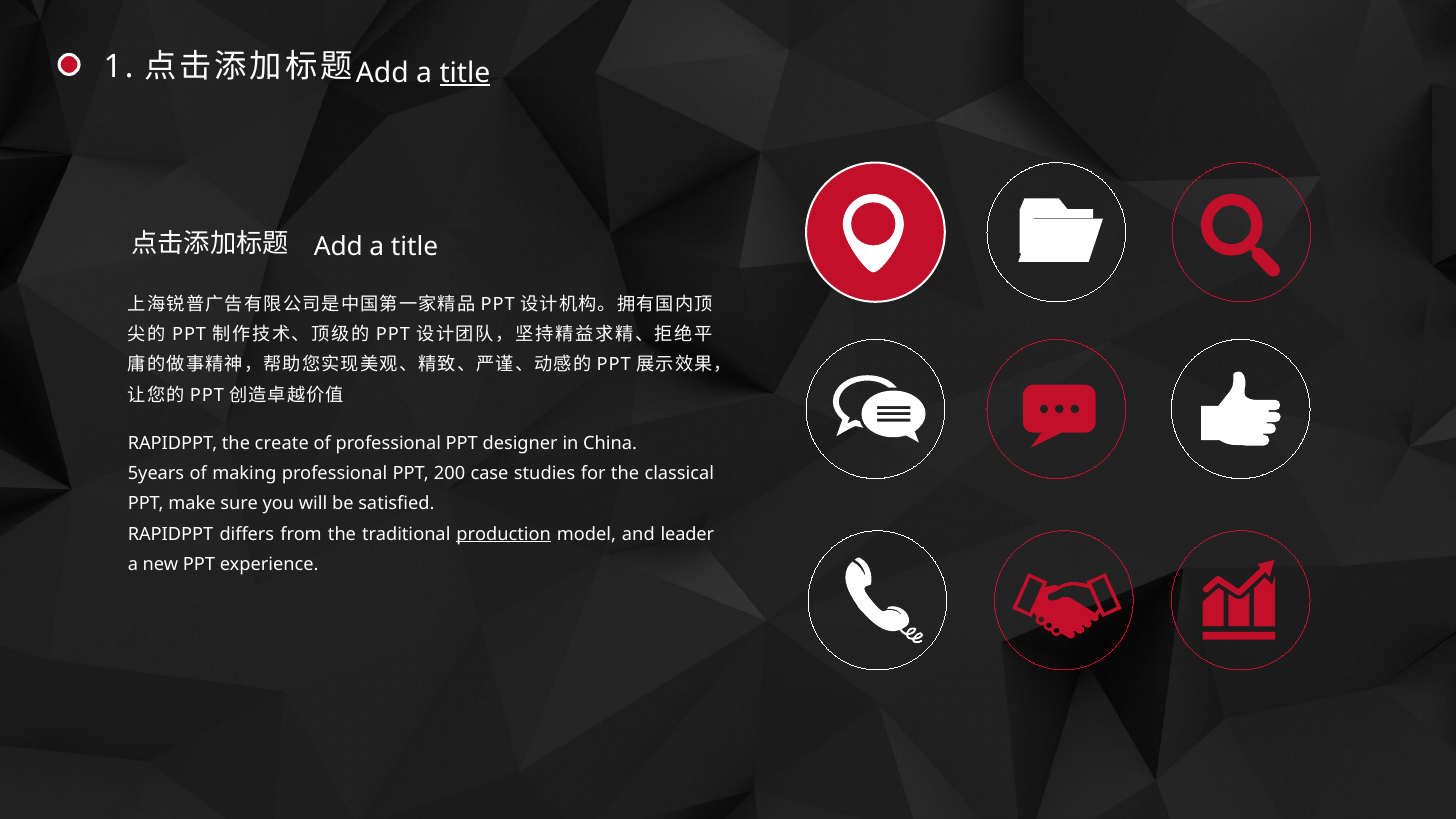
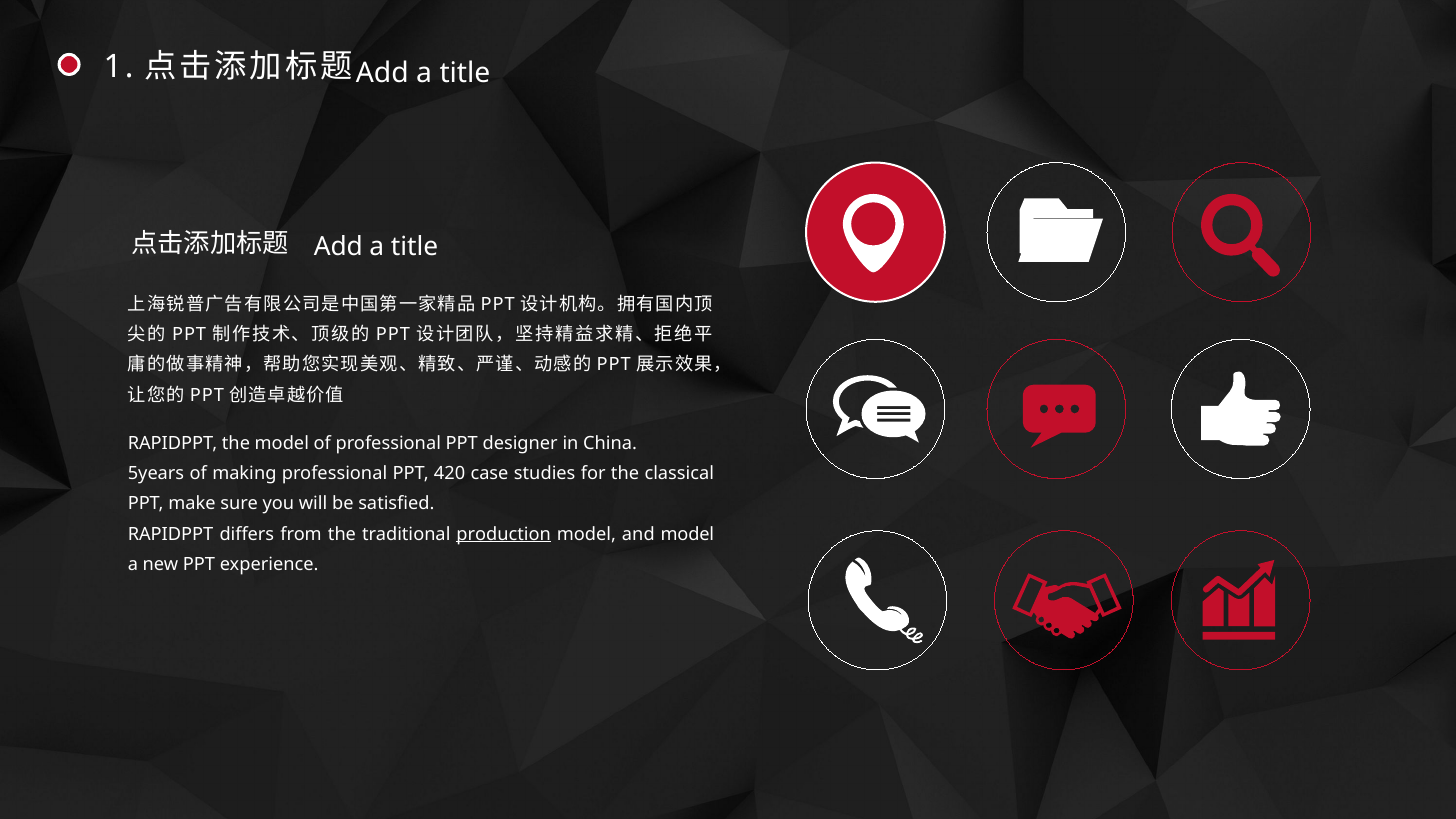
title underline: present -> none (465, 73)
the create: create -> model (282, 443)
200: 200 -> 420 (450, 473)
and leader: leader -> model (687, 534)
